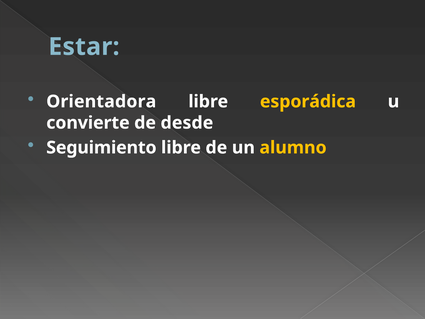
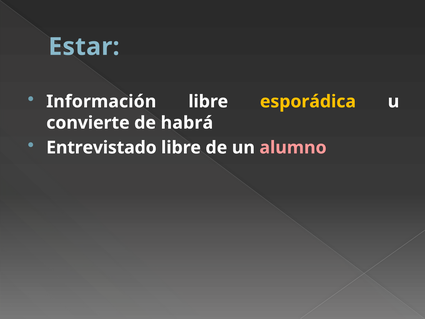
Orientadora: Orientadora -> Información (101, 101)
desde: desde -> habrá (187, 123)
Seguimiento: Seguimiento -> Entrevistado (101, 148)
alumno colour: yellow -> pink (293, 148)
